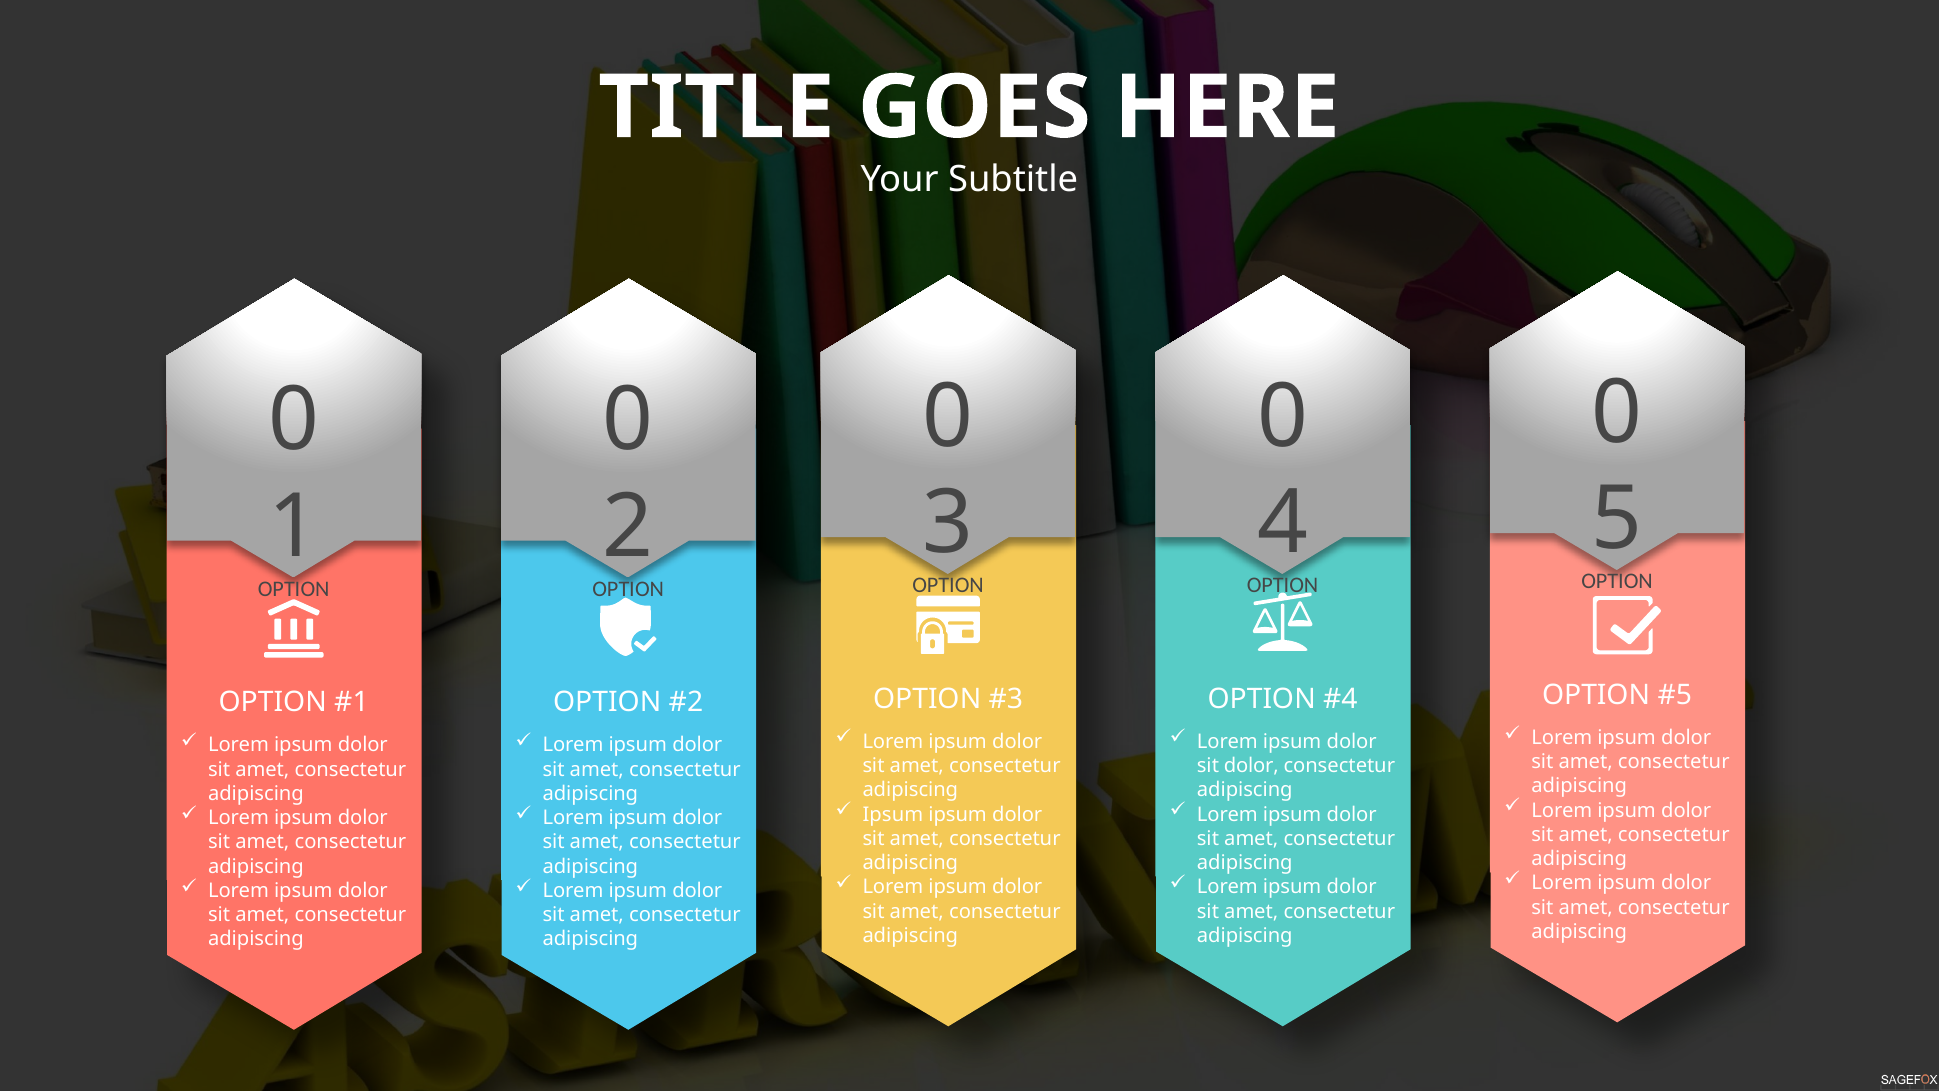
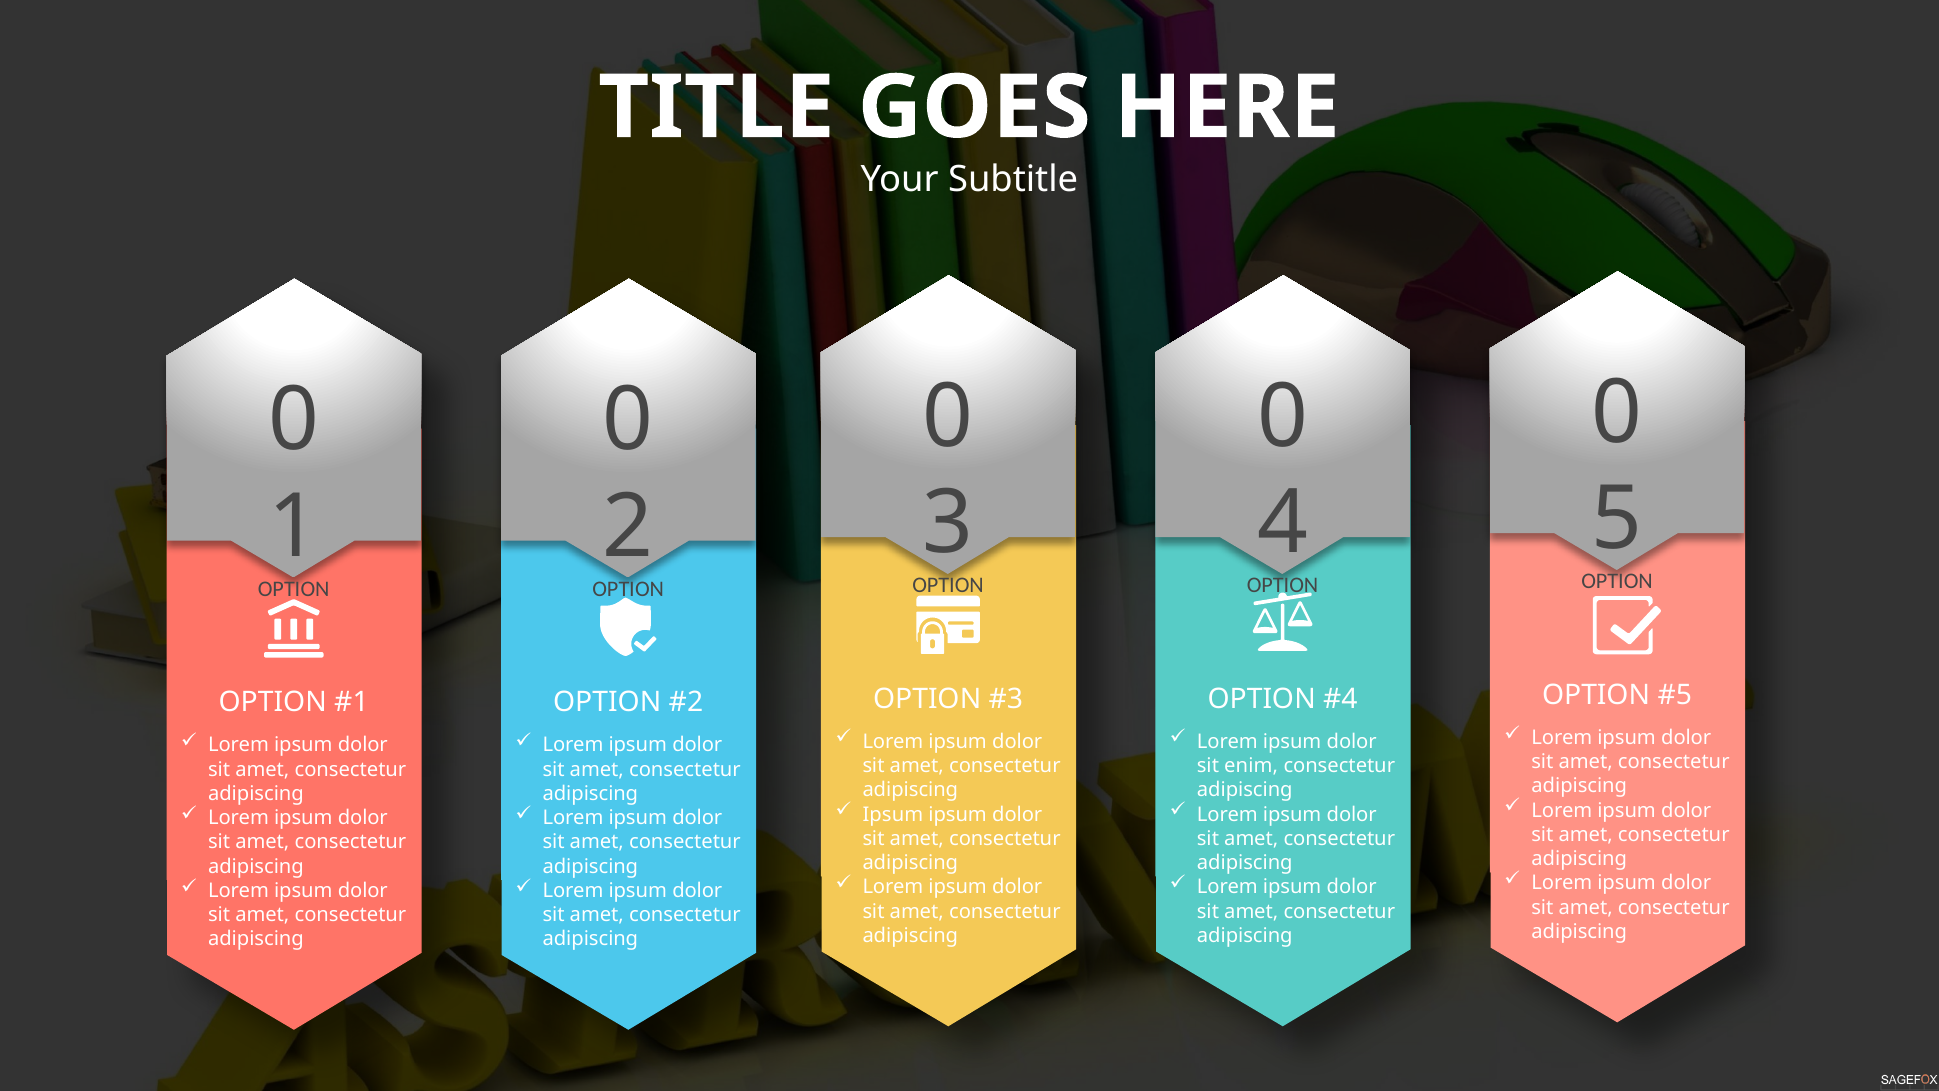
sit dolor: dolor -> enim (1251, 766)
